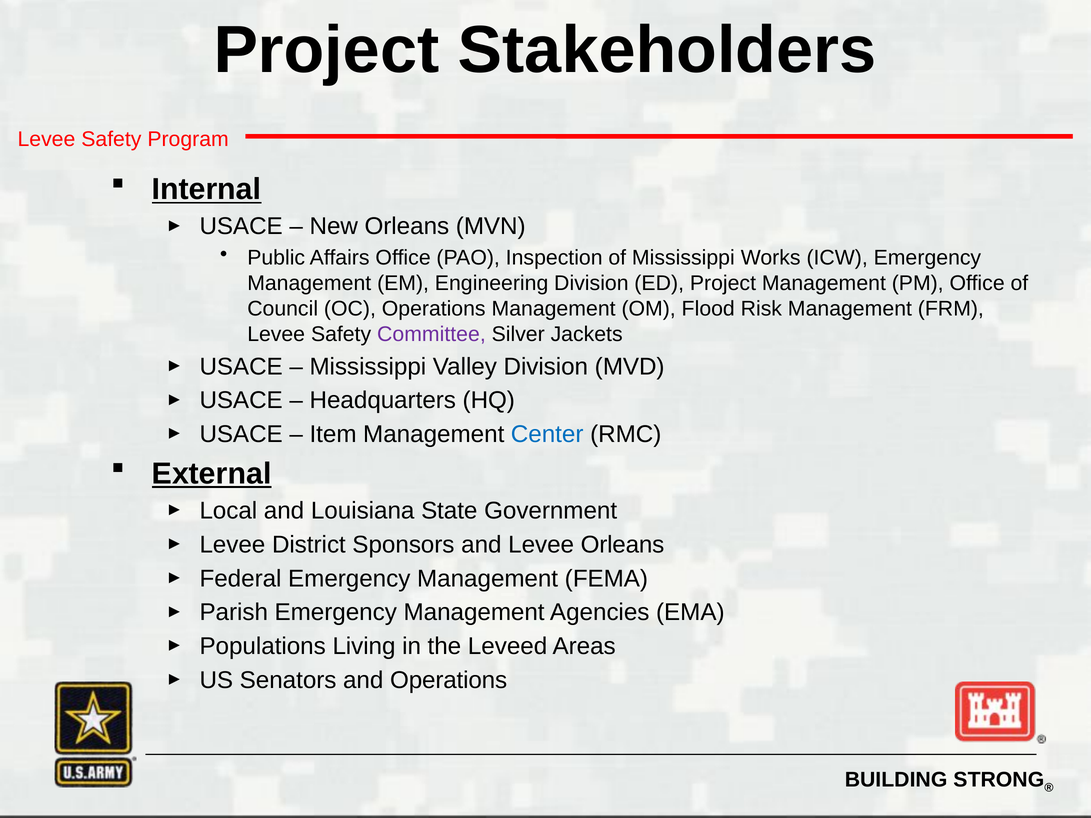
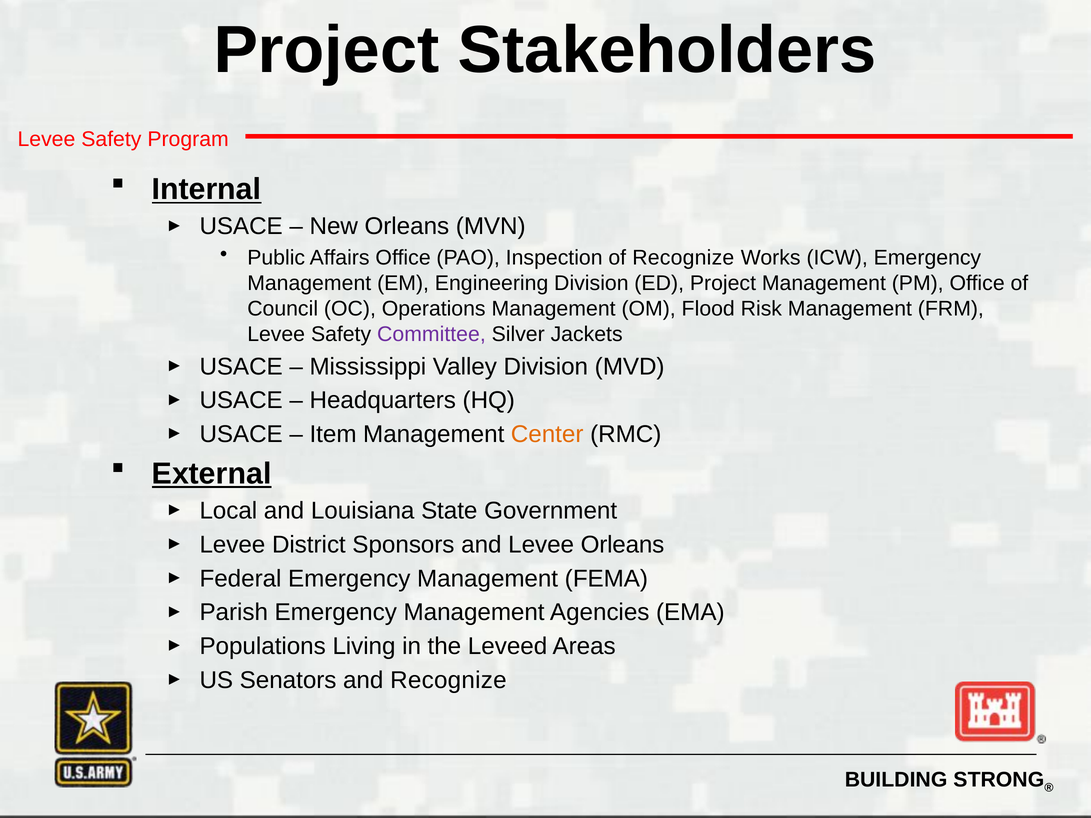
of Mississippi: Mississippi -> Recognize (683, 258)
Center colour: blue -> orange (547, 435)
and Operations: Operations -> Recognize (448, 681)
